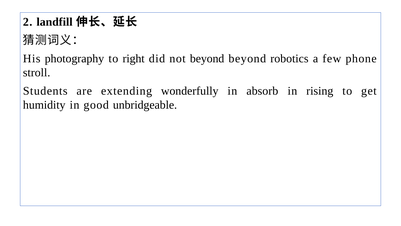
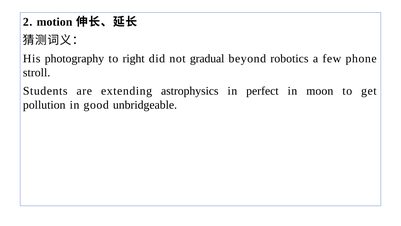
landfill: landfill -> motion (55, 22)
not beyond: beyond -> gradual (207, 58)
wonderfully: wonderfully -> astrophysics (190, 91)
absorb: absorb -> perfect (262, 91)
rising: rising -> moon (320, 91)
humidity: humidity -> pollution (44, 105)
